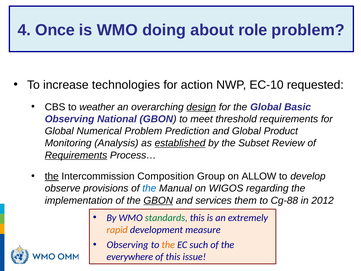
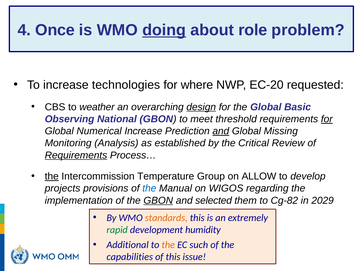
doing underline: none -> present (164, 30)
action: action -> where (197, 85)
EC-10: EC-10 -> EC-20 (267, 85)
for underline: none -> present (327, 119)
Numerical Problem: Problem -> Increase (143, 131)
and underline: none -> present (221, 131)
Product: Product -> Missing (281, 131)
established underline: present -> none (180, 143)
Subset: Subset -> Critical (254, 143)
Composition: Composition -> Temperature (166, 176)
observe: observe -> projects (63, 188)
services: services -> selected (214, 200)
Cg-88: Cg-88 -> Cg-82 (284, 200)
2012: 2012 -> 2029 (323, 200)
standards colour: green -> orange (166, 218)
rapid colour: orange -> green (117, 230)
measure: measure -> humidity (203, 230)
Observing: Observing -> Additional (128, 245)
everywhere: everywhere -> capabilities (130, 257)
